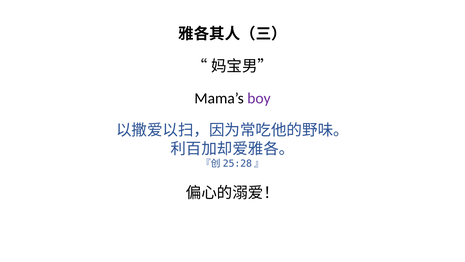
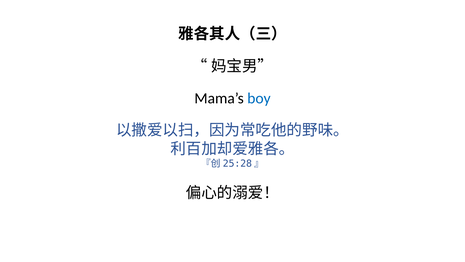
boy colour: purple -> blue (259, 98)
